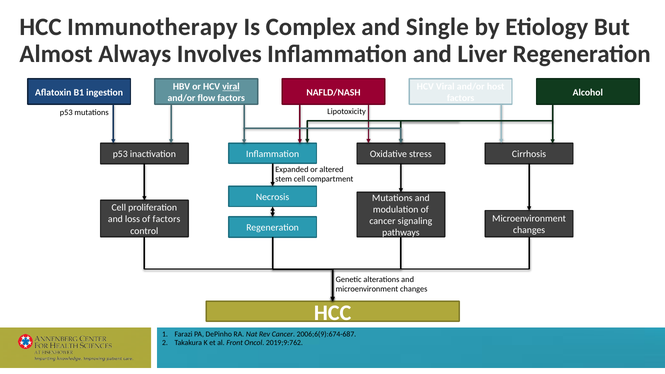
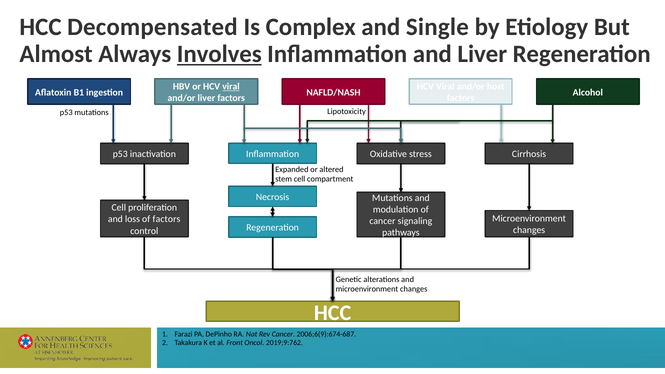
Immunotherapy: Immunotherapy -> Decompensated (152, 27)
Involves underline: none -> present (219, 54)
and/or flow: flow -> liver (206, 98)
